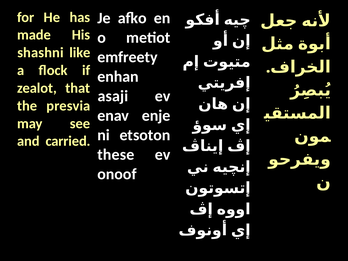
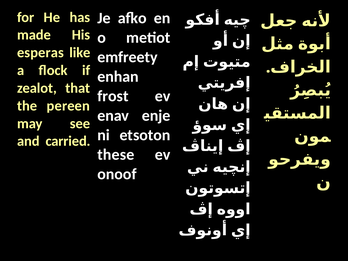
shashni: shashni -> esperas (41, 53)
asaji: asaji -> frost (113, 96)
presvia: presvia -> pereen (68, 106)
